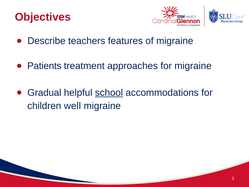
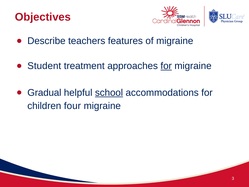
Patients: Patients -> Student (44, 66)
for underline: none -> present (166, 66)
well: well -> four (72, 106)
